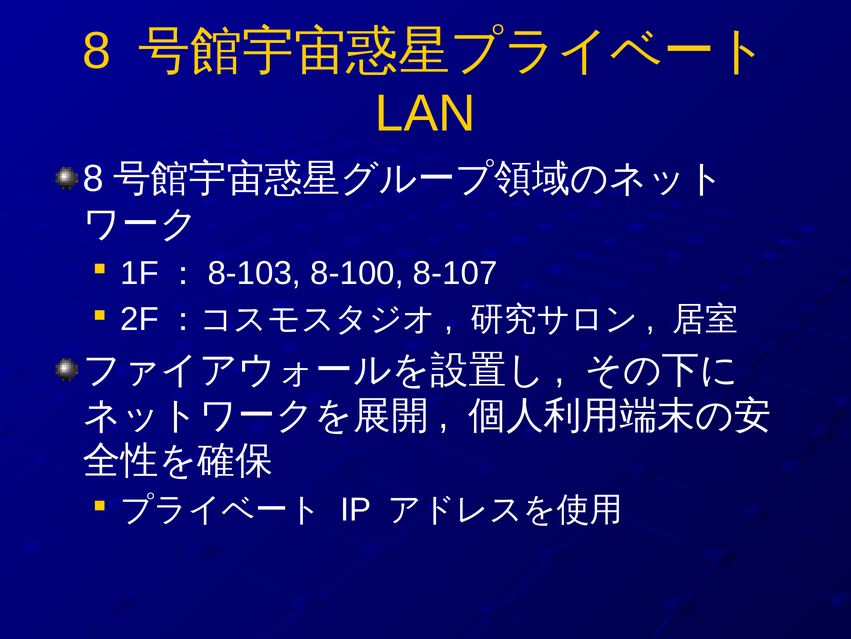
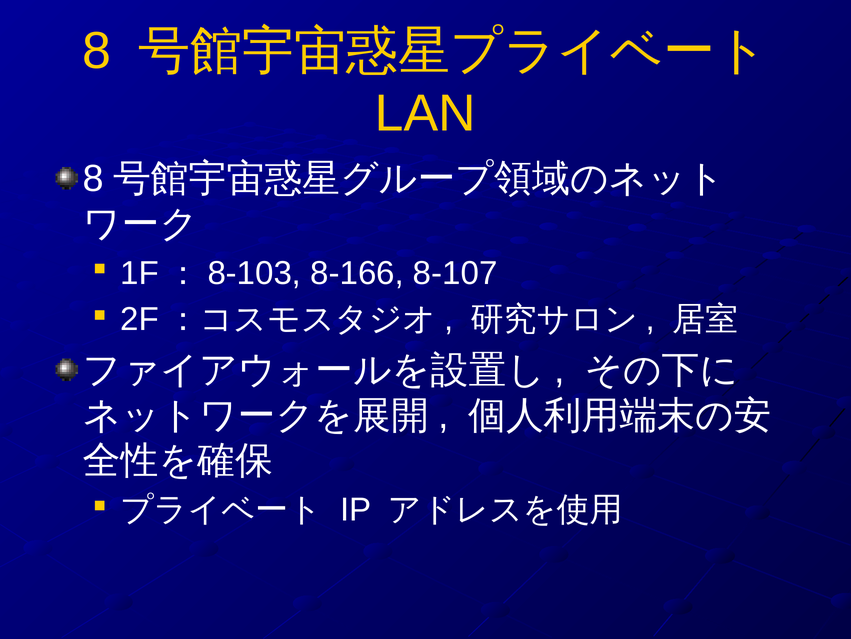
8-100: 8-100 -> 8-166 (357, 273)
